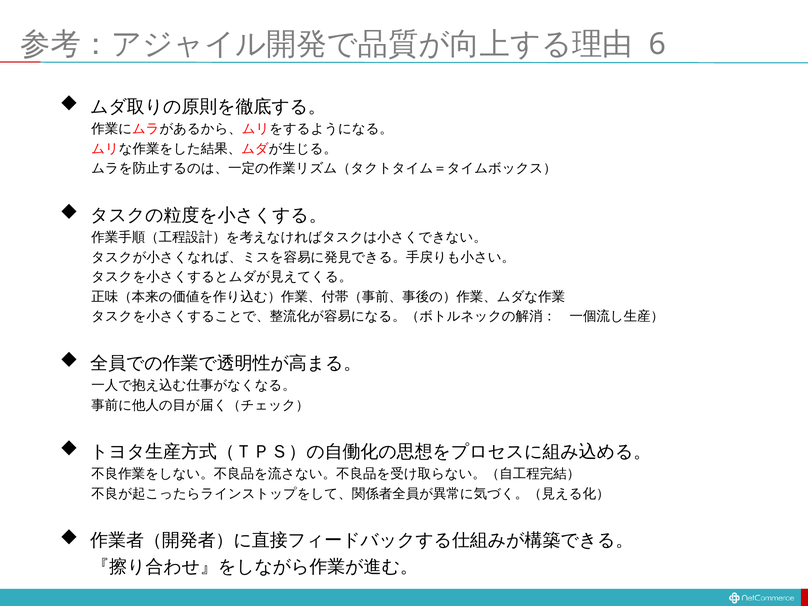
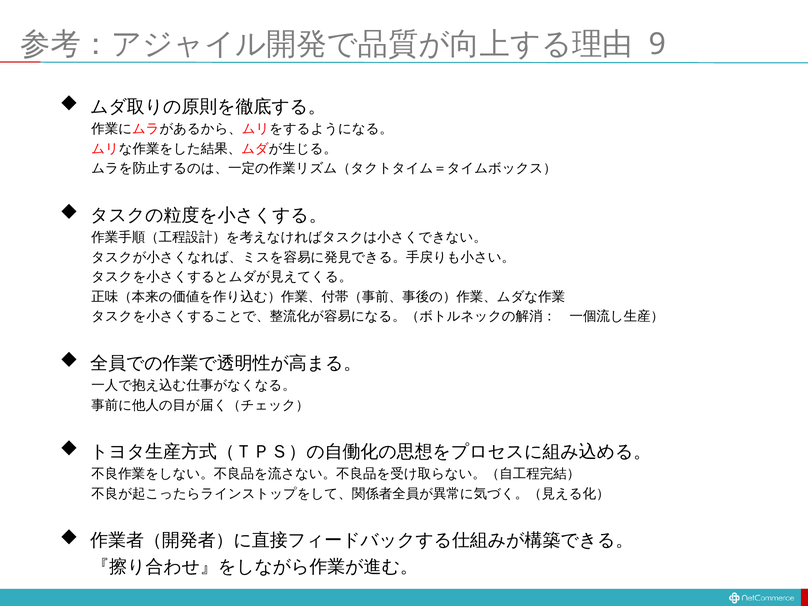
6: 6 -> 9 (658, 44)
